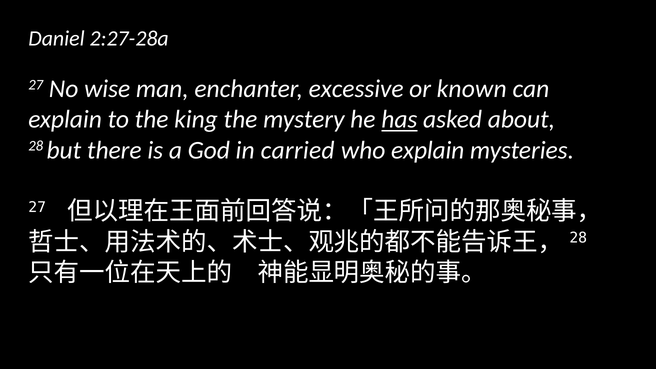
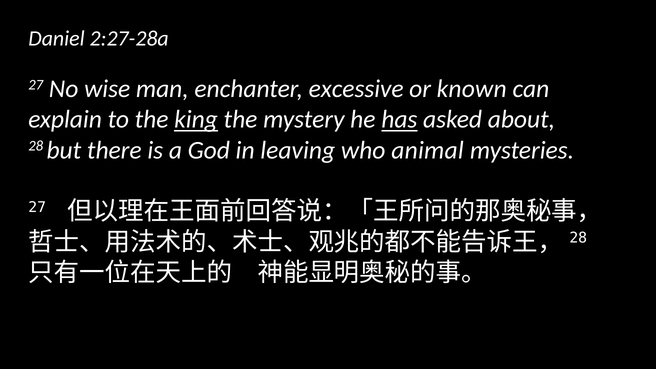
king underline: none -> present (196, 120)
carried: carried -> leaving (298, 150)
who explain: explain -> animal (428, 150)
